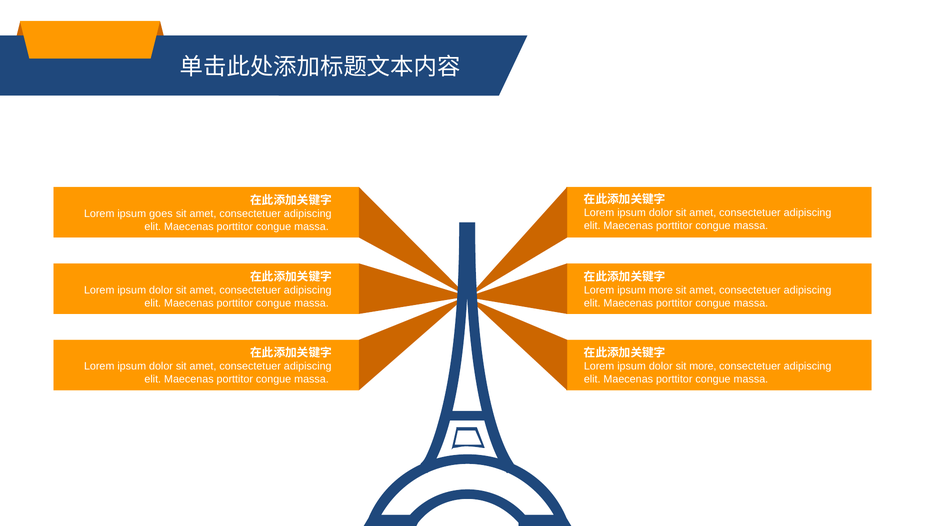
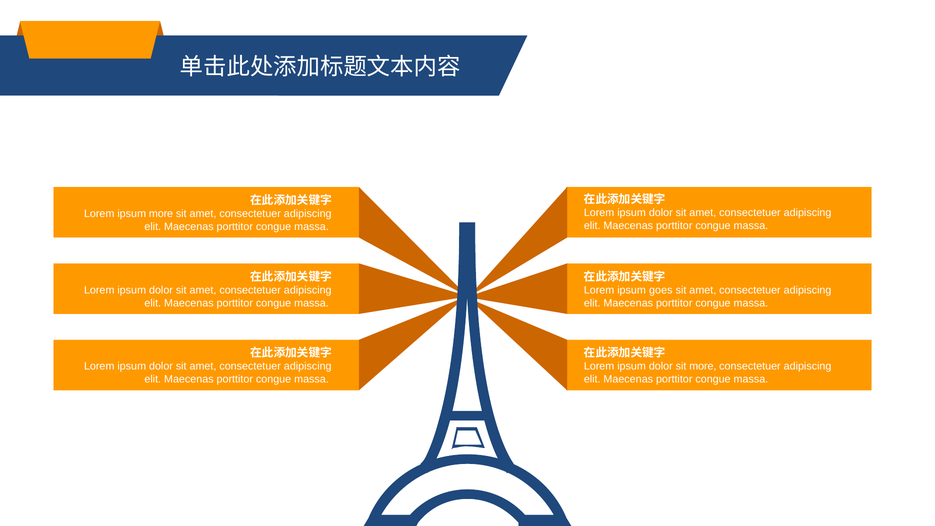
ipsum goes: goes -> more (161, 214)
ipsum more: more -> goes (661, 290)
